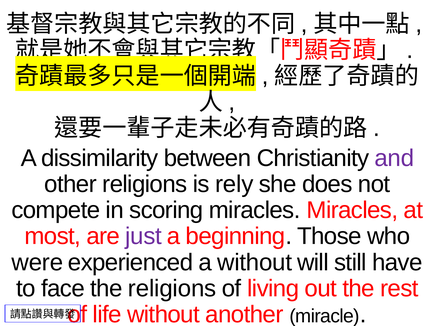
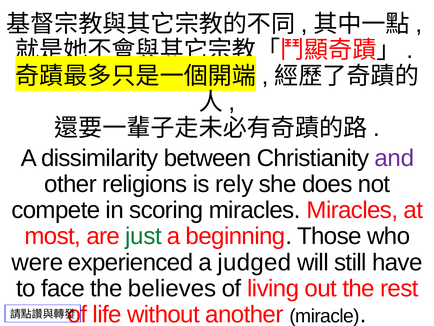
just colour: purple -> green (144, 236)
a without: without -> judged (254, 262)
the religions: religions -> believes (172, 288)
